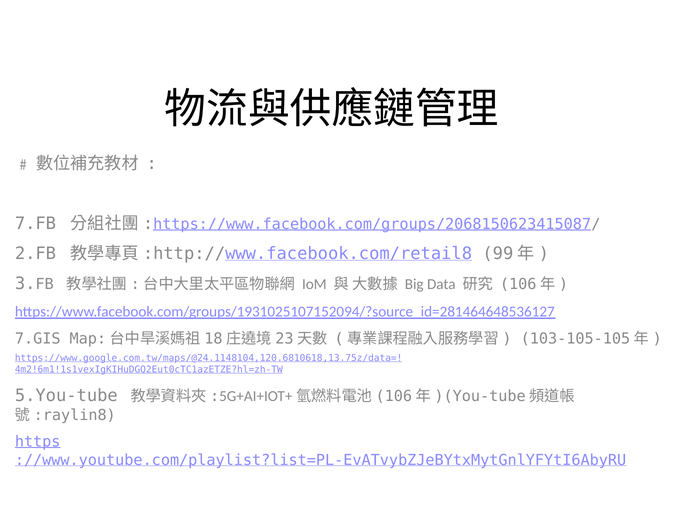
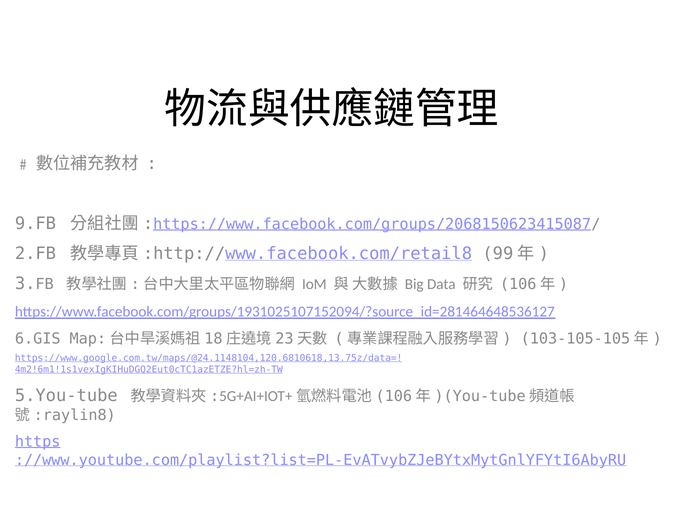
7.FB: 7.FB -> 9.FB (35, 224)
7.GIS: 7.GIS -> 6.GIS (38, 339)
